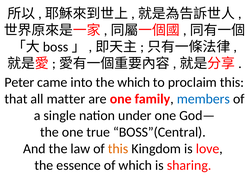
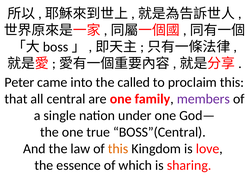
the which: which -> called (134, 82)
matter: matter -> central (66, 99)
members colour: blue -> purple (203, 99)
